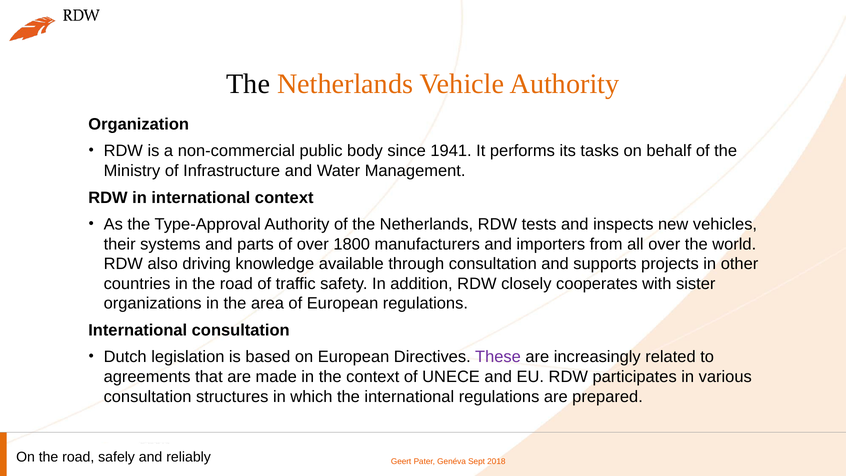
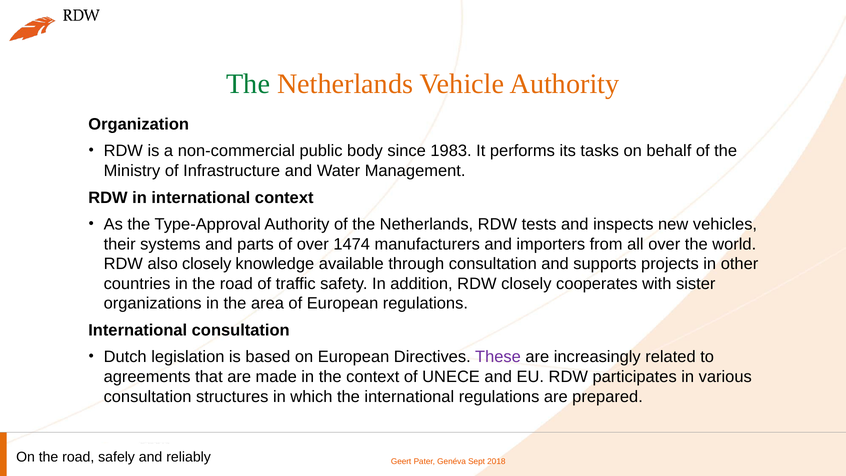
The colour: black -> green (248, 84)
1941: 1941 -> 1983 (451, 151)
1800: 1800 -> 1474 (352, 244)
also driving: driving -> closely (207, 264)
